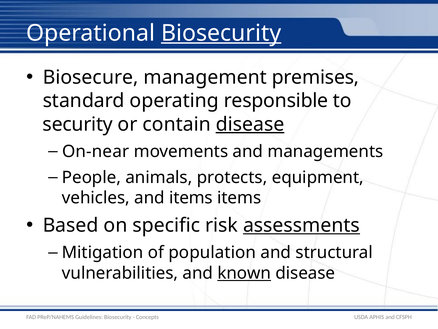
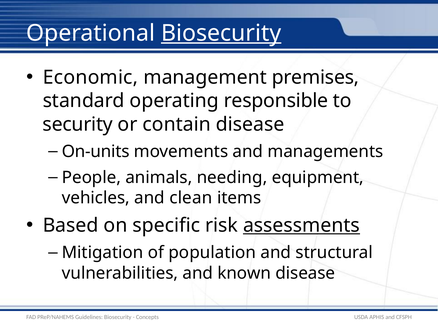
Biosecure: Biosecure -> Economic (90, 77)
disease underline: present -> none (250, 124)
On-near: On-near -> On-units (96, 151)
protects: protects -> needing (232, 177)
and items: items -> clean (191, 198)
known underline: present -> none (244, 273)
